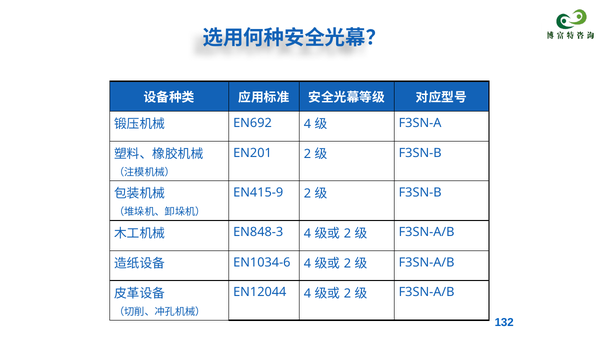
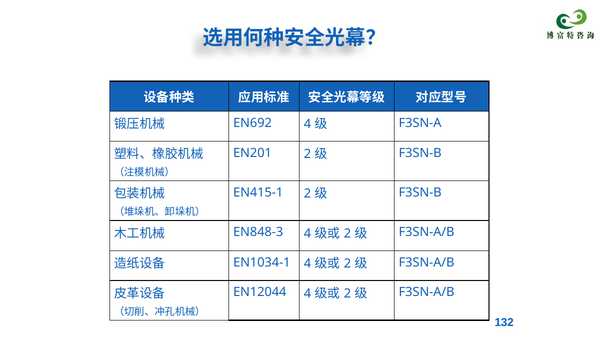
EN415-9: EN415-9 -> EN415-1 (258, 193)
EN1034-6: EN1034-6 -> EN1034-1 (262, 263)
